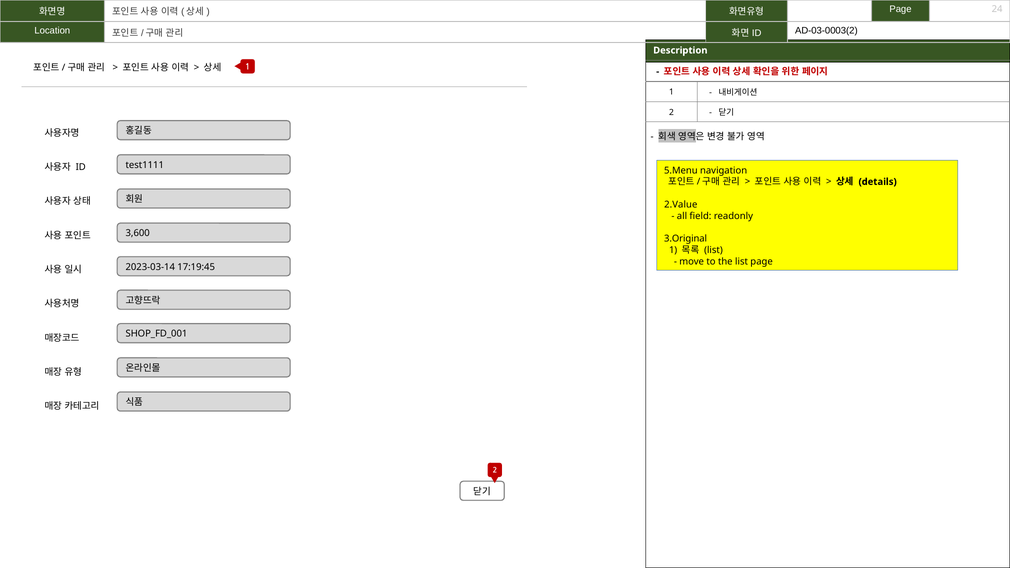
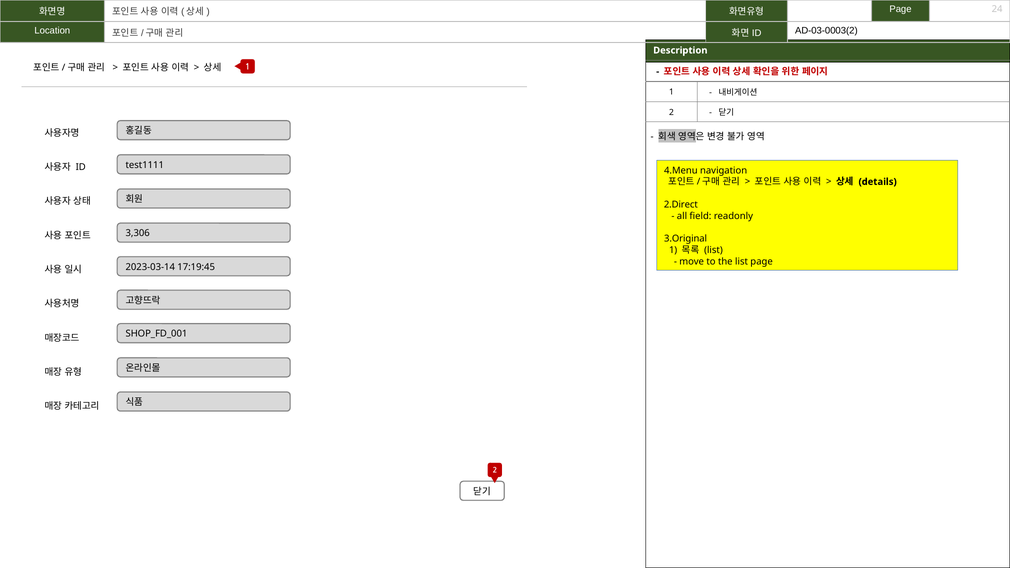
5.Menu: 5.Menu -> 4.Menu (681, 170)
2.Value: 2.Value -> 2.Direct (681, 205)
3,600: 3,600 -> 3,306 (138, 233)
